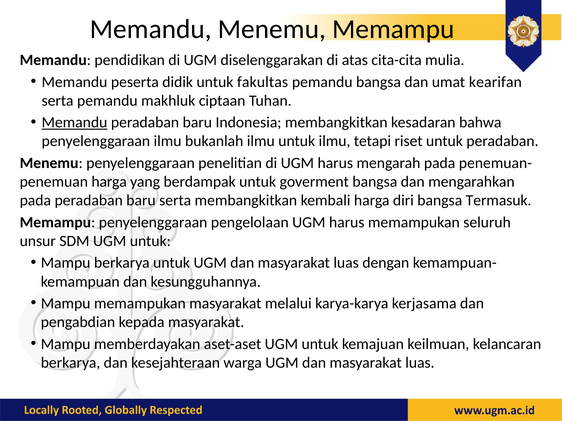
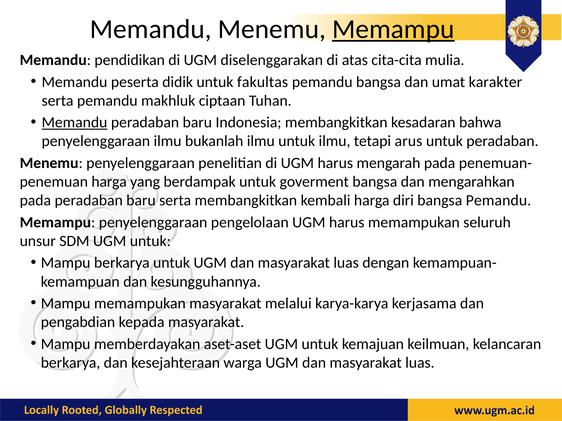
Memampu underline: none -> present (393, 29)
kearifan: kearifan -> karakter (495, 82)
riset: riset -> arus (408, 141)
bangsa Termasuk: Termasuk -> Pemandu (499, 201)
